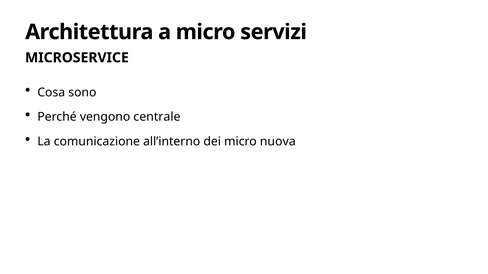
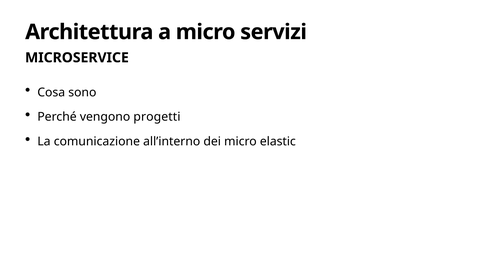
centrale: centrale -> progetti (157, 117)
nuova: nuova -> elastic (278, 142)
